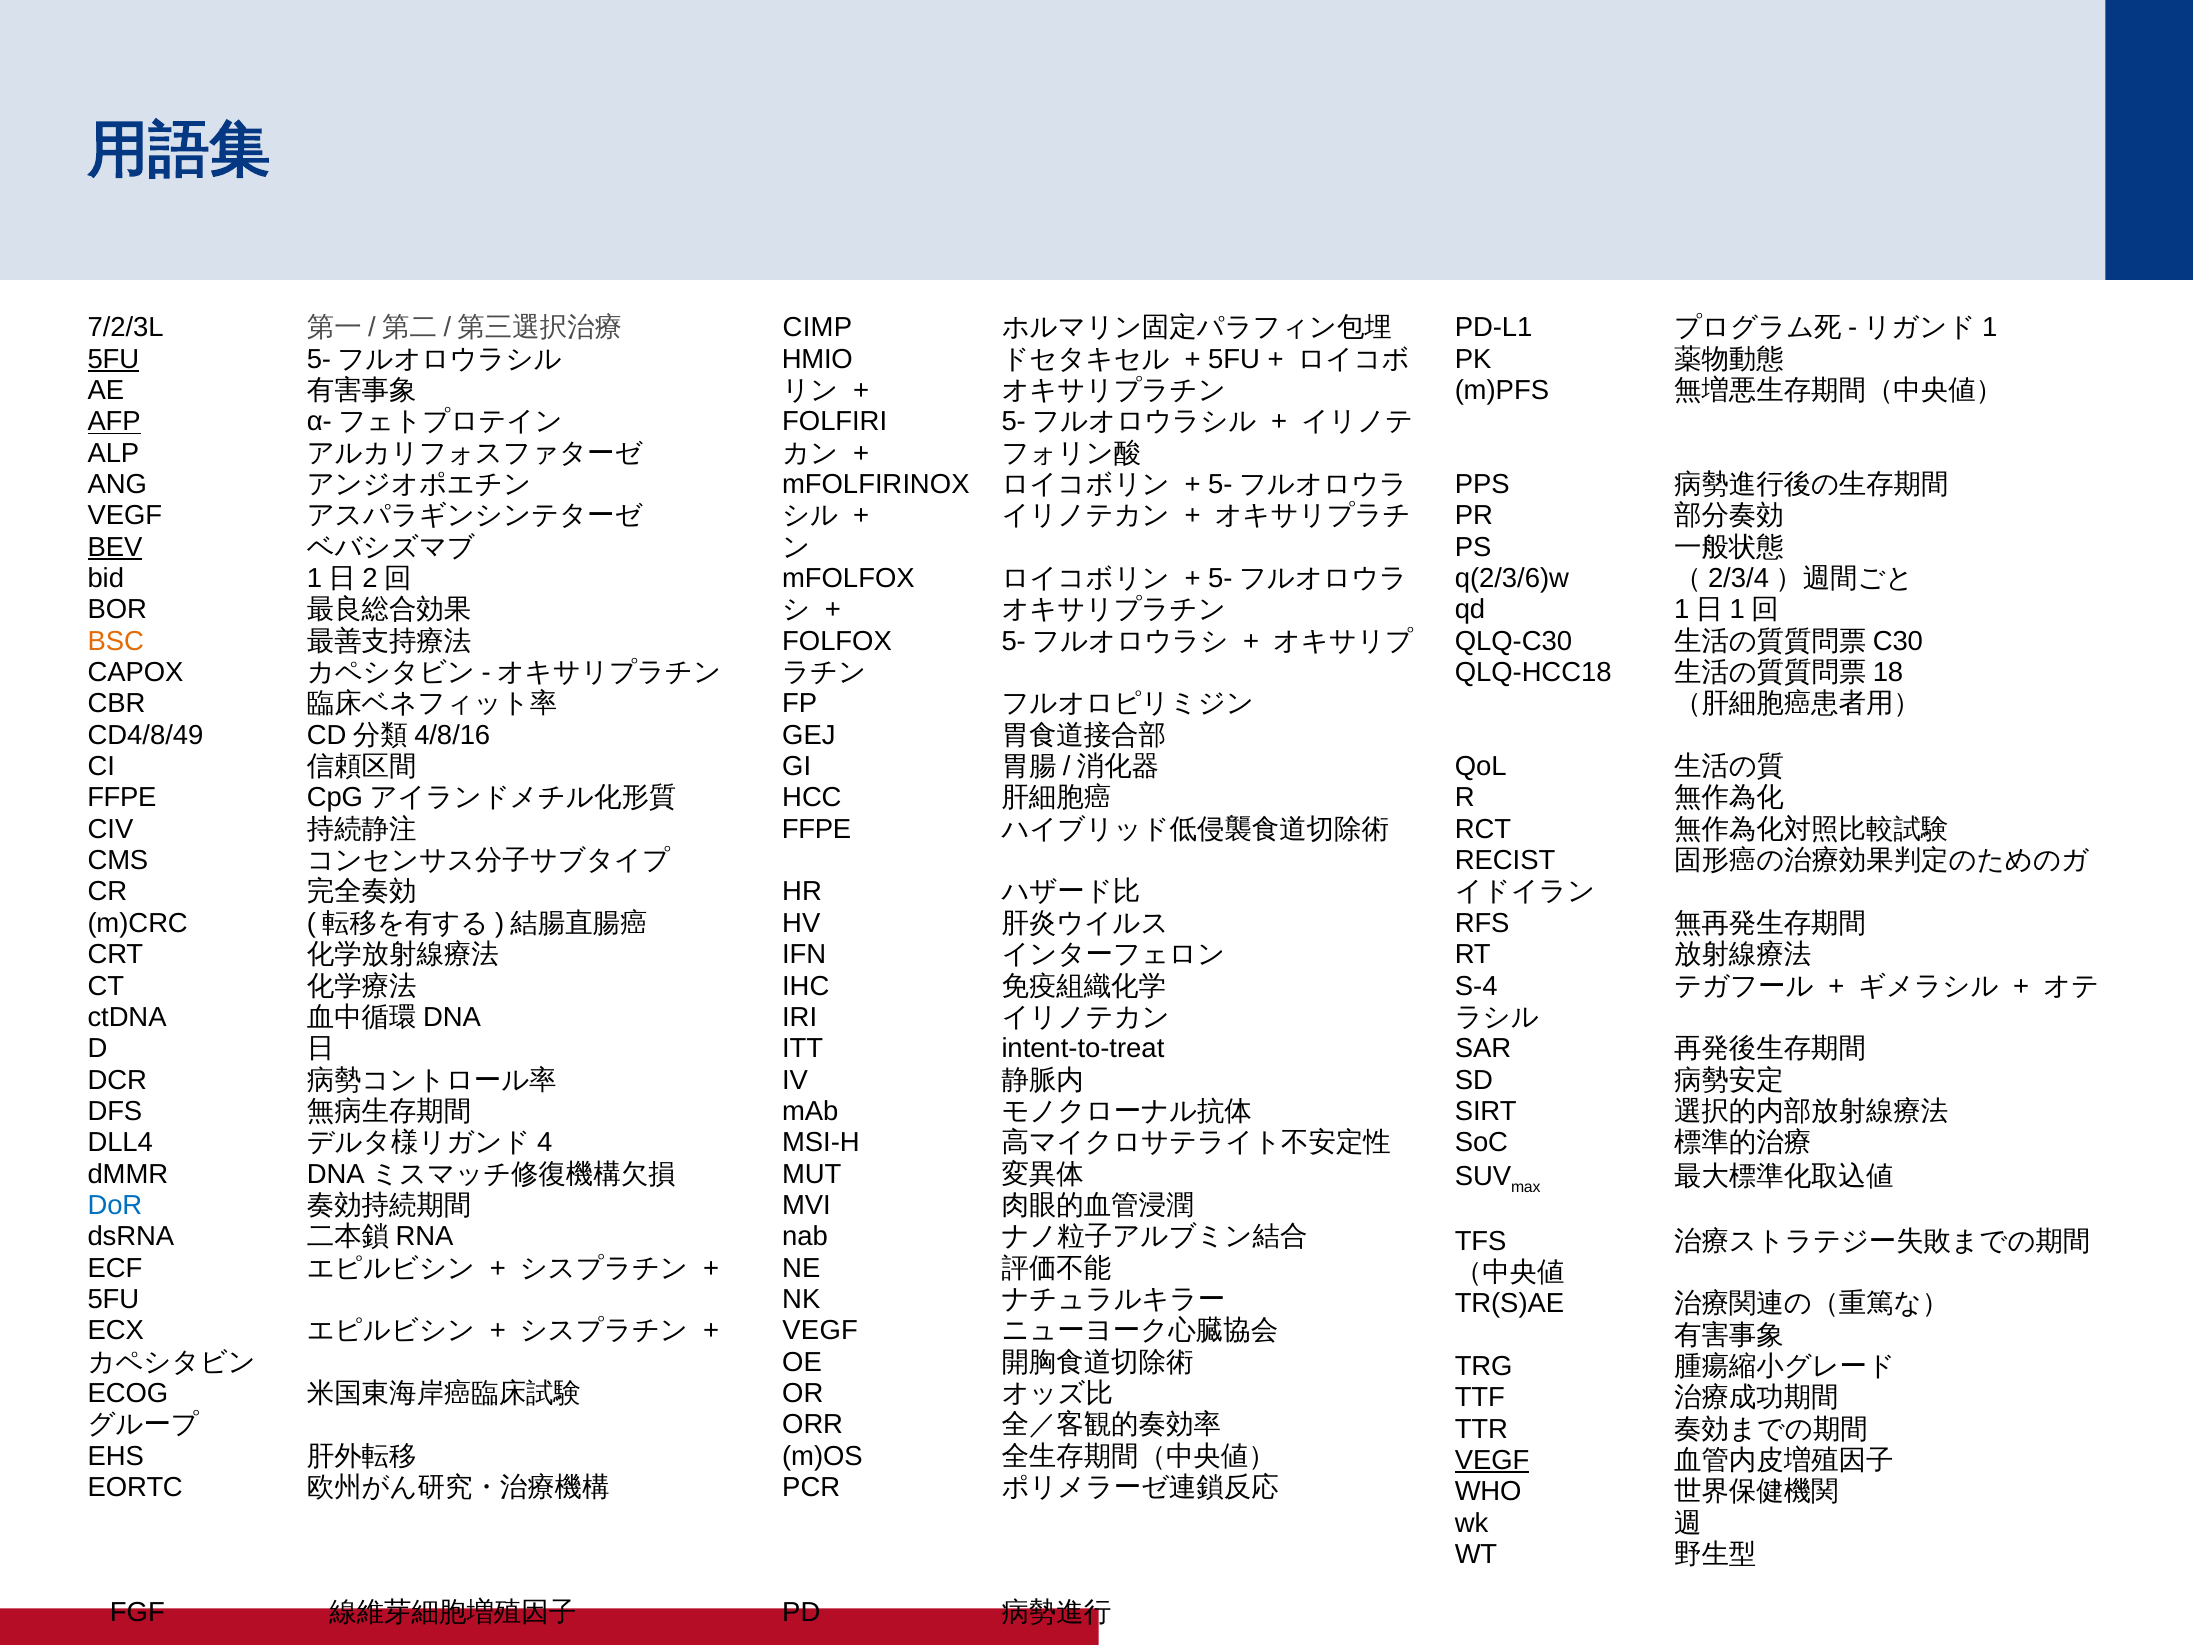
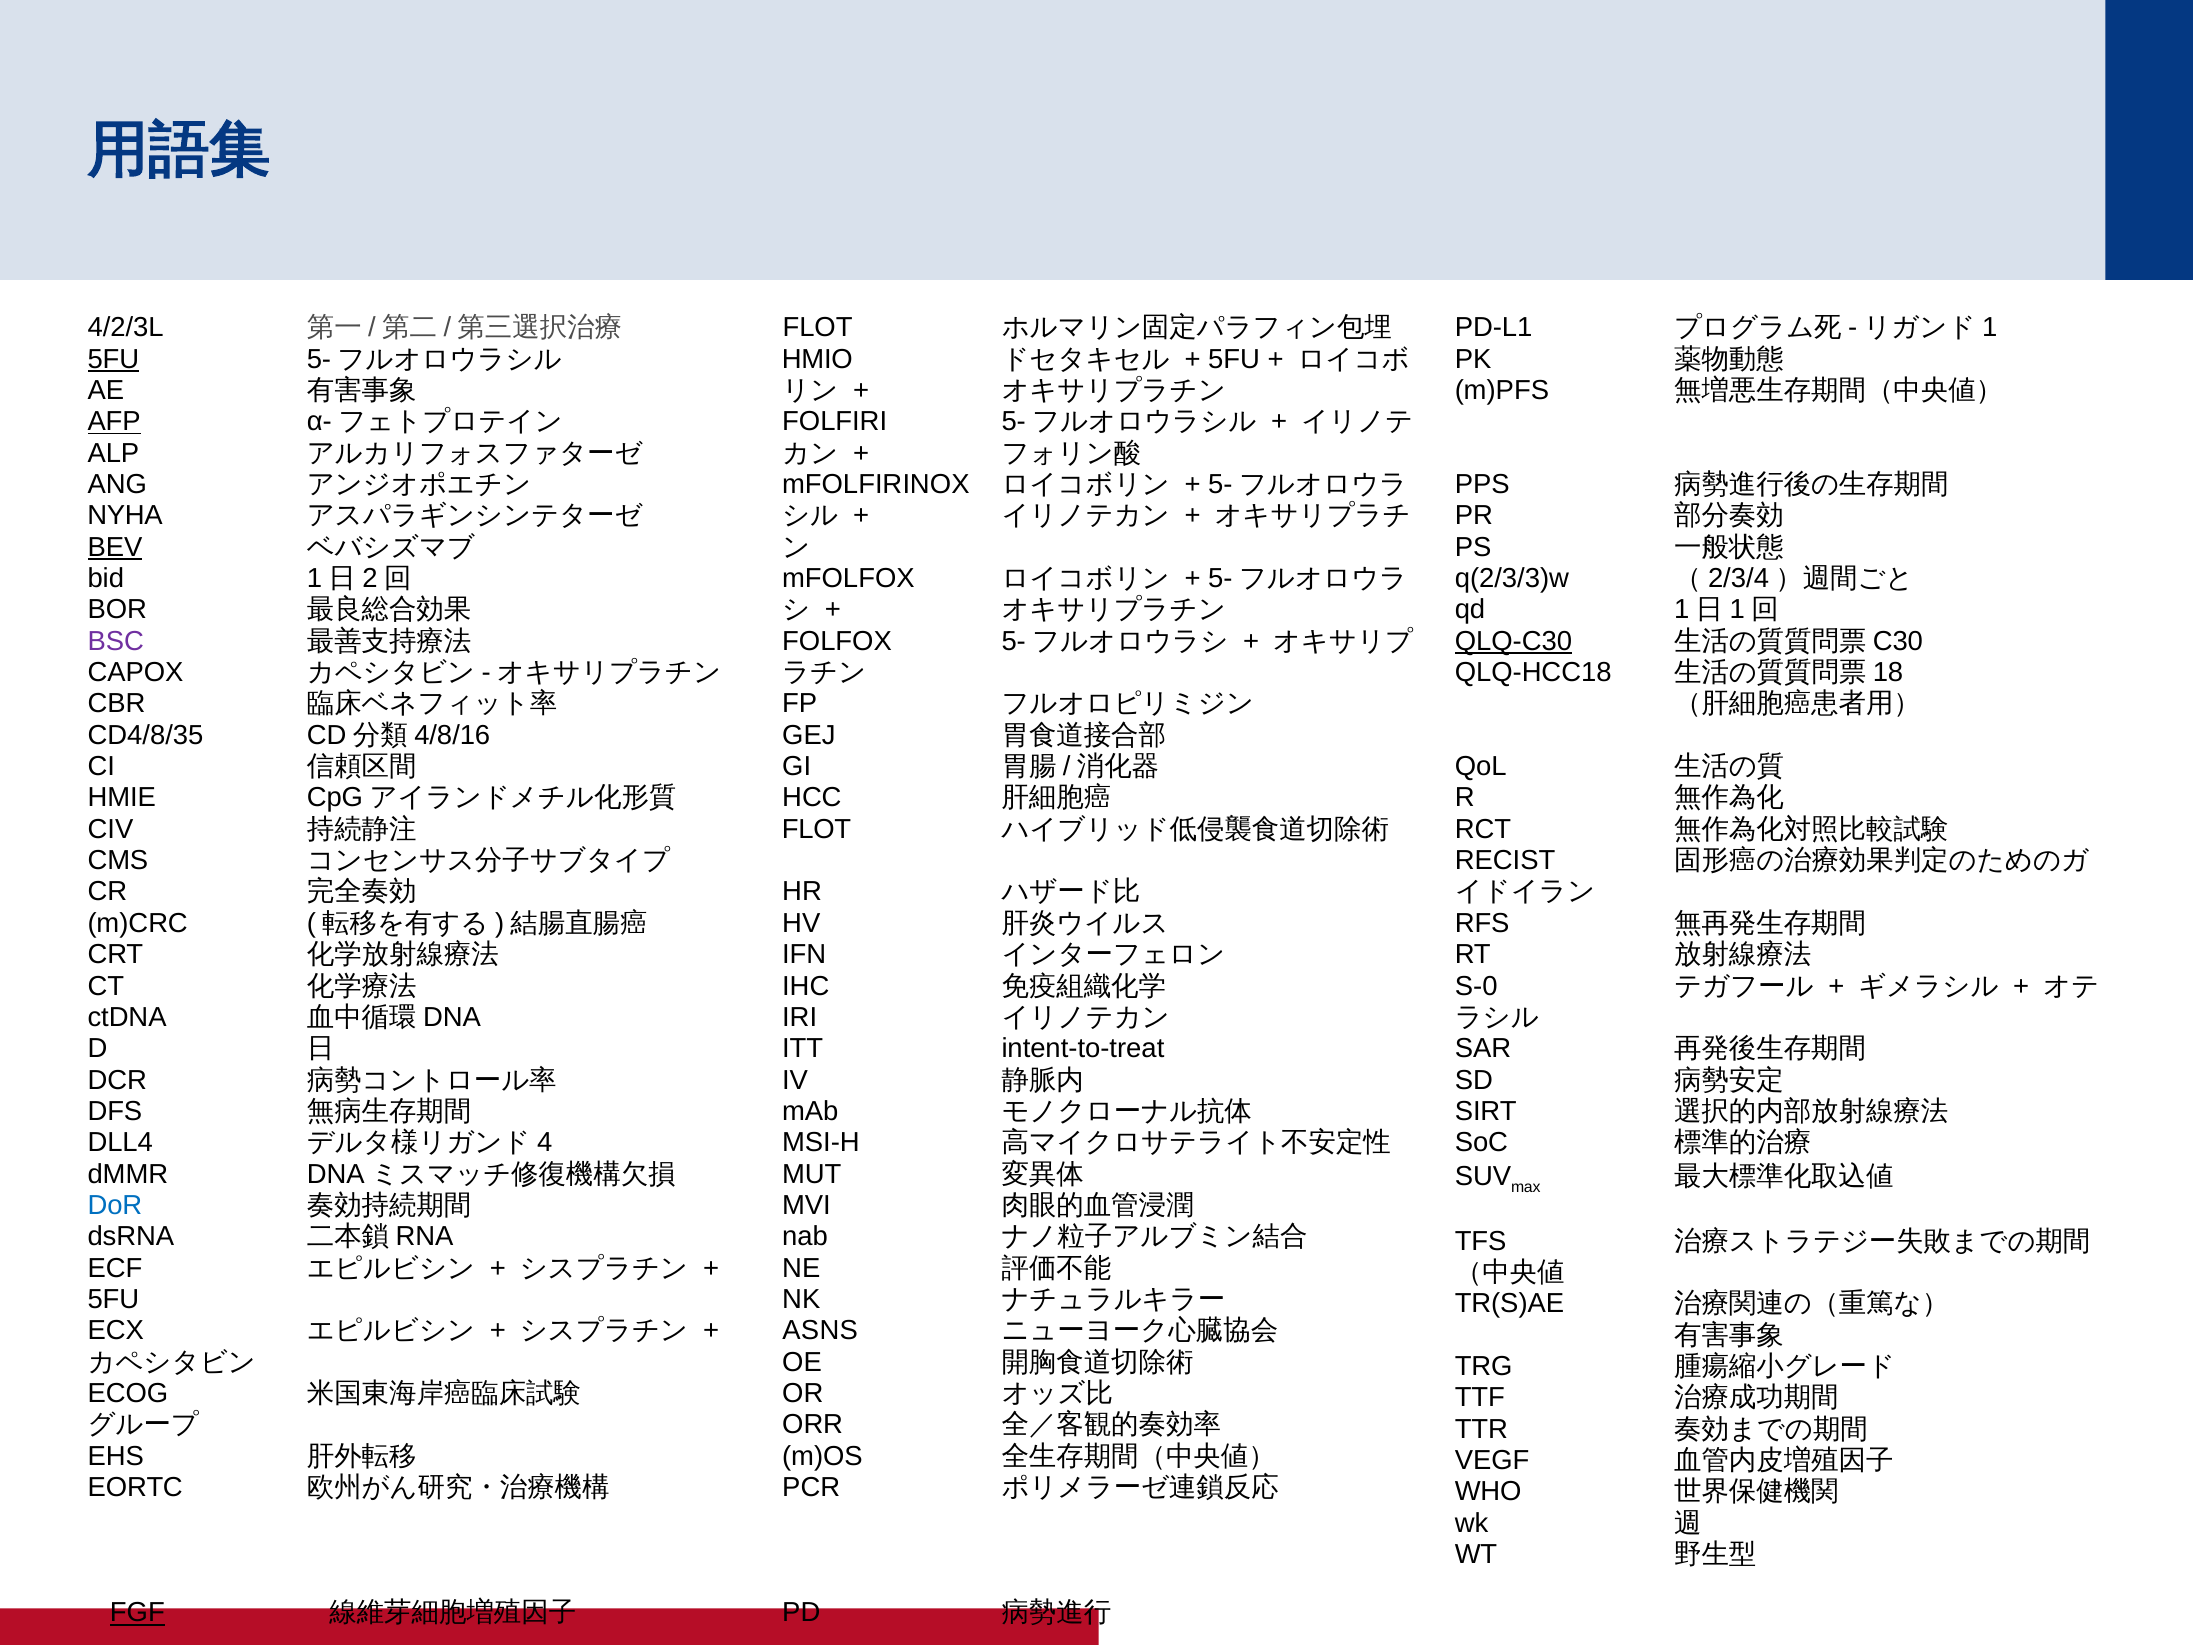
7/2/3L: 7/2/3L -> 4/2/3L (126, 328)
CIMP: CIMP -> FLOT (818, 328)
VEGF: VEGF -> NYHA (125, 516)
q(2/3/6)w: q(2/3/6)w -> q(2/3/3)w (1512, 578)
BSC colour: orange -> purple (116, 641)
QLQ-C30 underline: none -> present (1513, 641)
CD4/8/49: CD4/8/49 -> CD4/8/35 (145, 735)
FFPE: FFPE -> HMIE (122, 798)
FFPE: FFPE -> FLOT (817, 829)
S-4: S-4 -> S-0 (1476, 986)
VEGF: VEGF -> ASNS (820, 1331)
VEGF underline: present -> none (1492, 1460)
FGF underline: none -> present (137, 1613)
